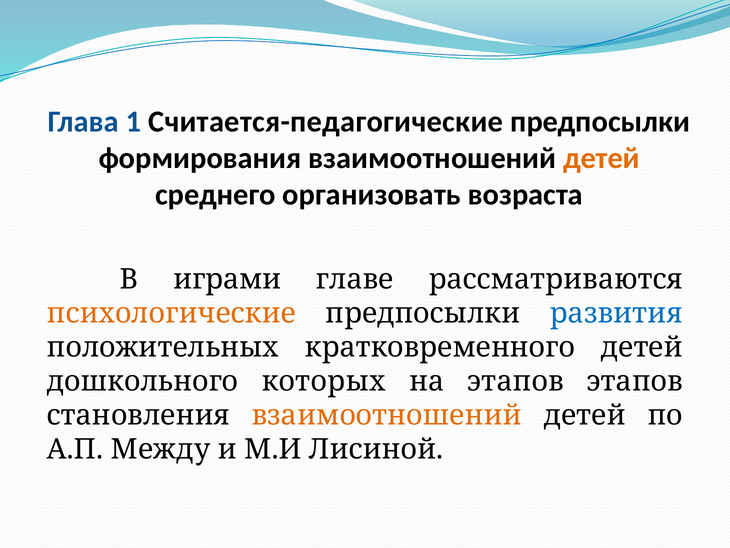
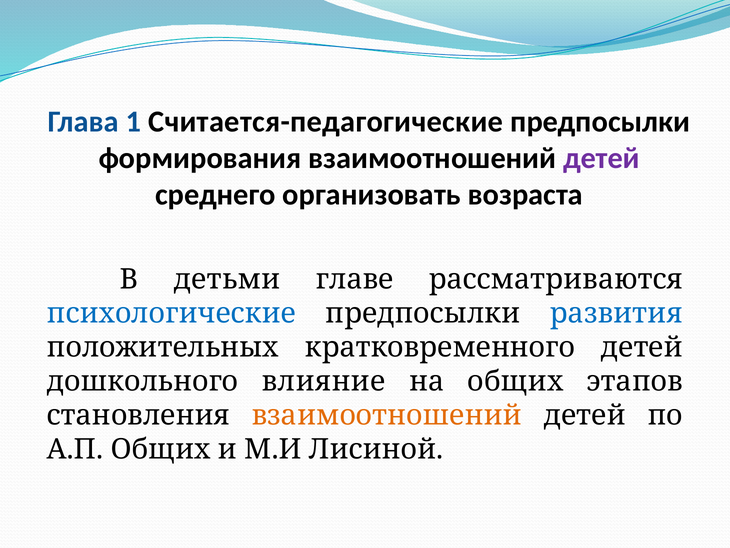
детей colour: orange -> purple (601, 158)
играми: играми -> детьми (227, 279)
психологические colour: orange -> blue (171, 313)
которых: которых -> влияние (324, 381)
на этапов: этапов -> общих (516, 381)
А.П Между: Между -> Общих (161, 449)
